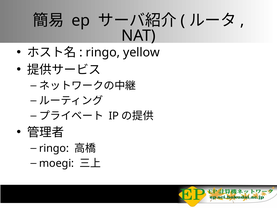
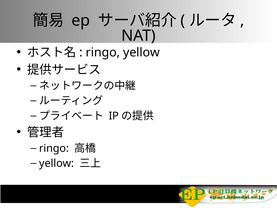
moegi: moegi -> yellow (57, 163)
